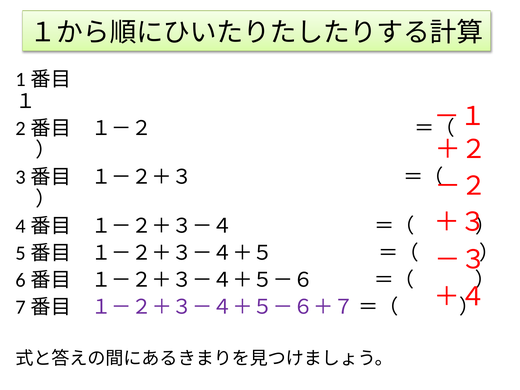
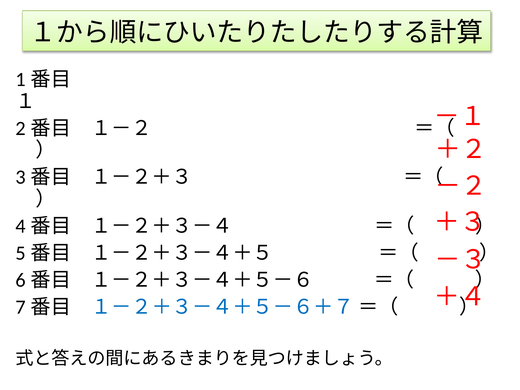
１－２＋３－４＋５－６＋７ colour: purple -> blue (222, 307)
